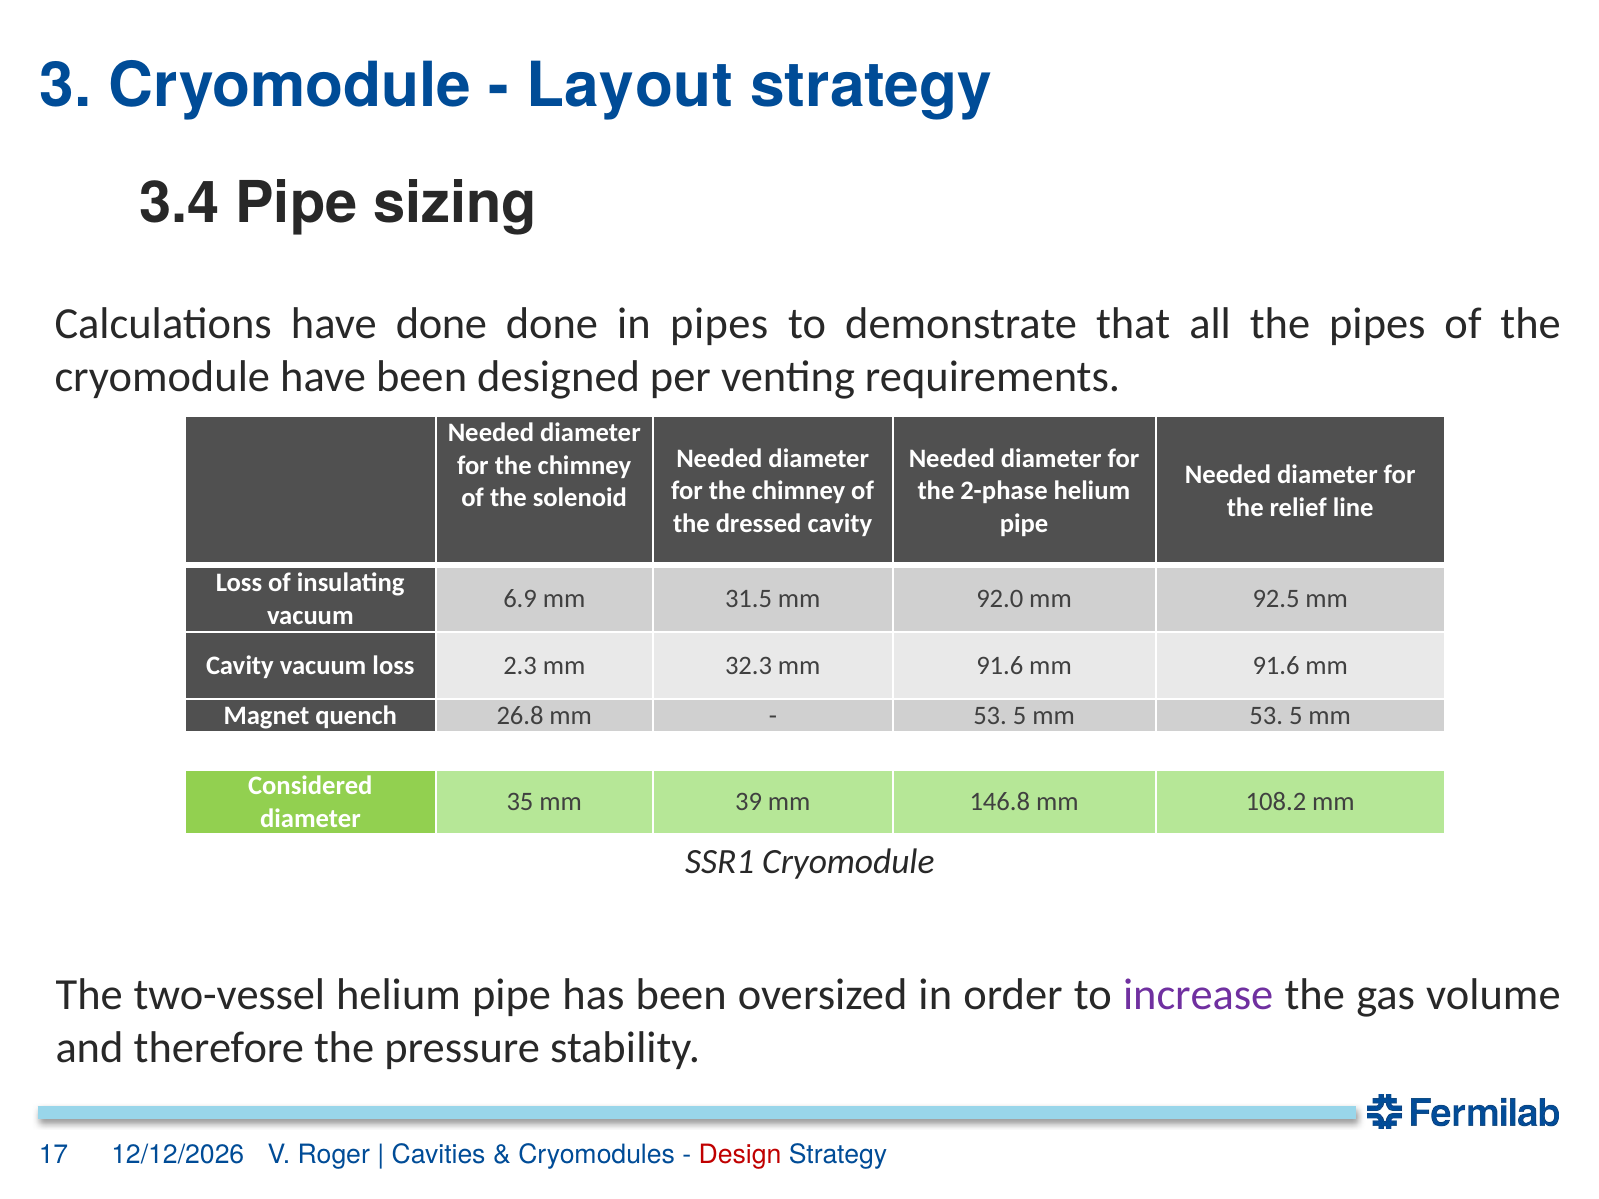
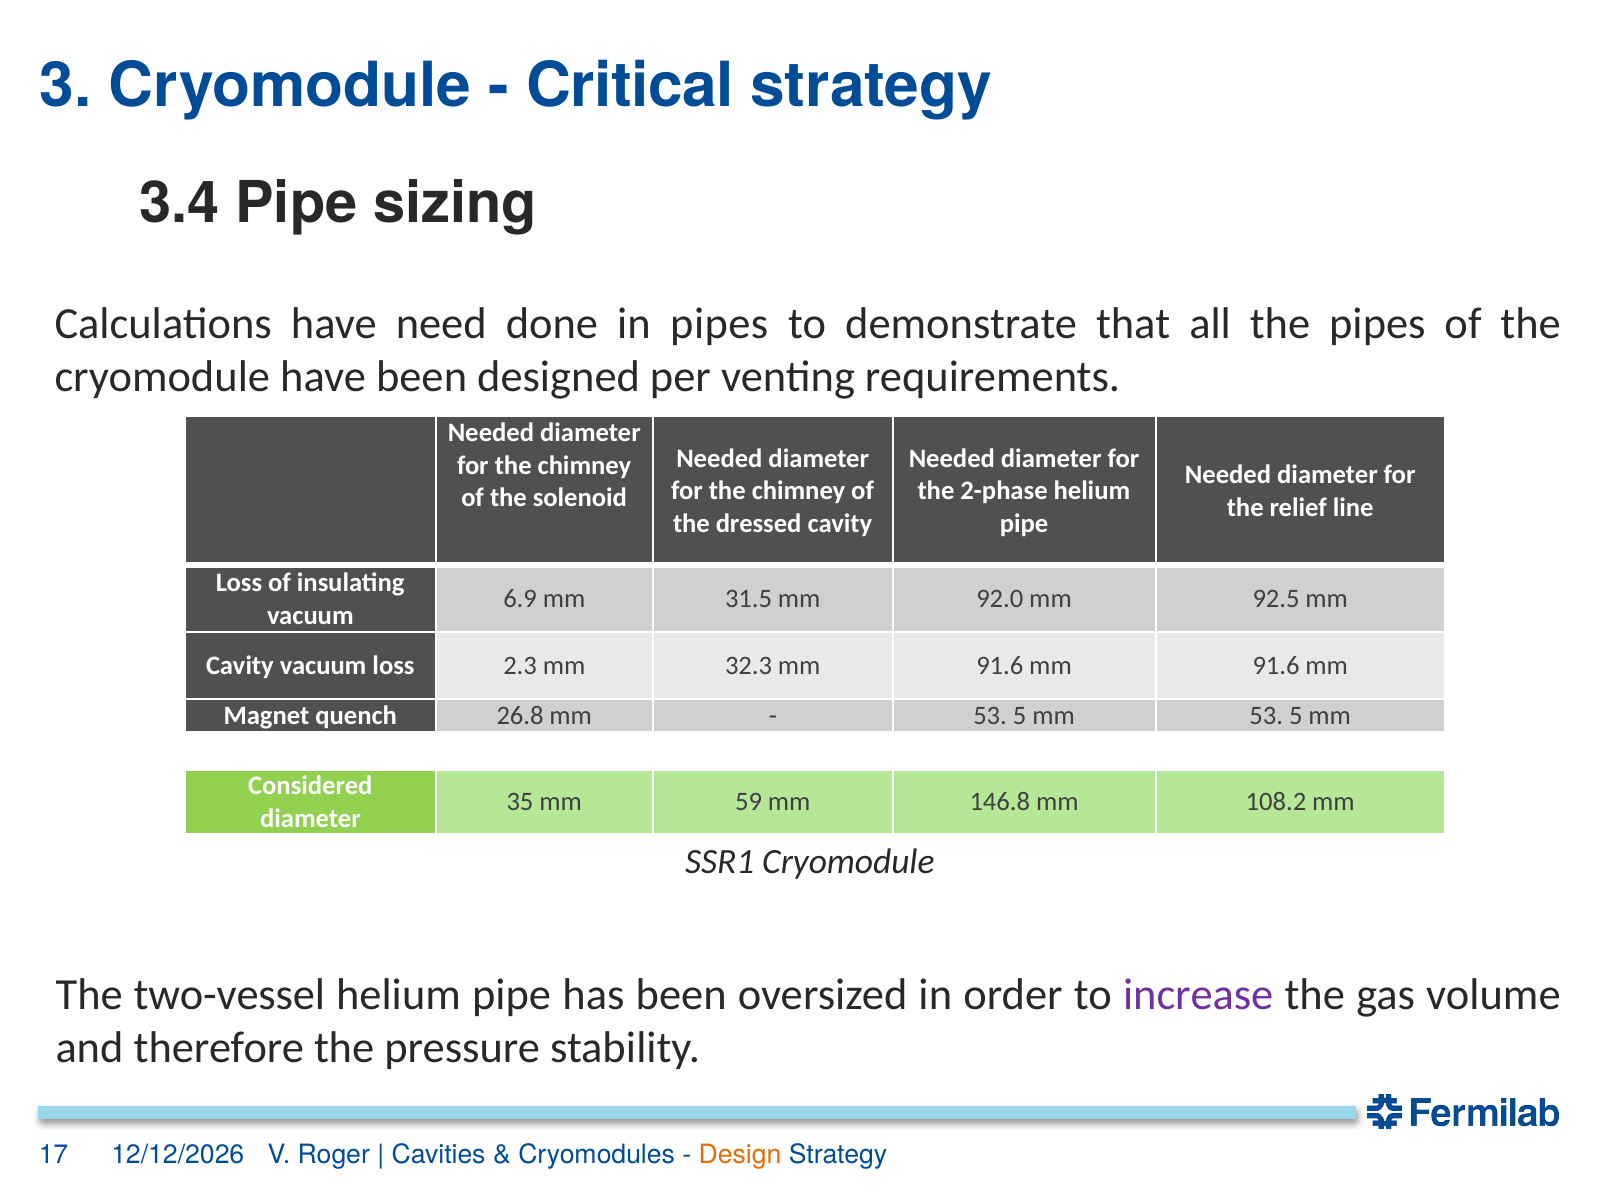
Layout: Layout -> Critical (630, 86)
have done: done -> need (441, 324)
39: 39 -> 59 (749, 802)
Design colour: red -> orange (740, 1155)
